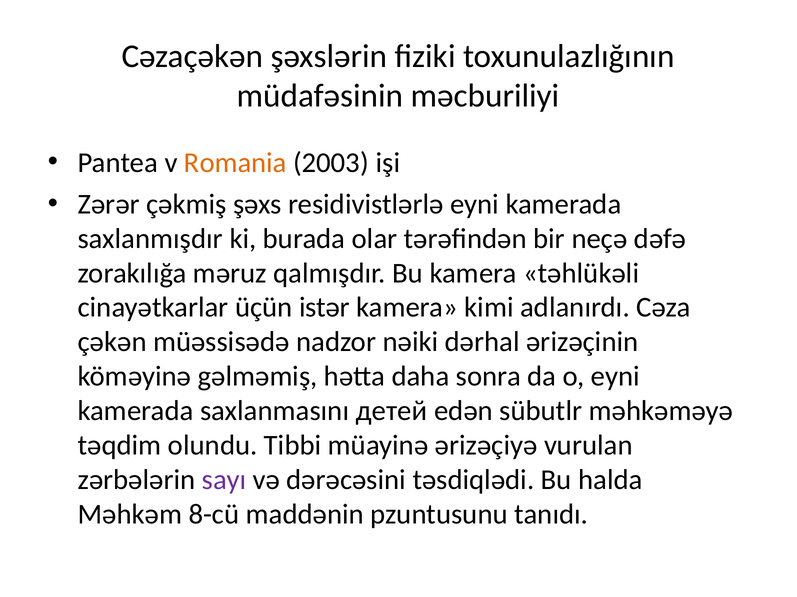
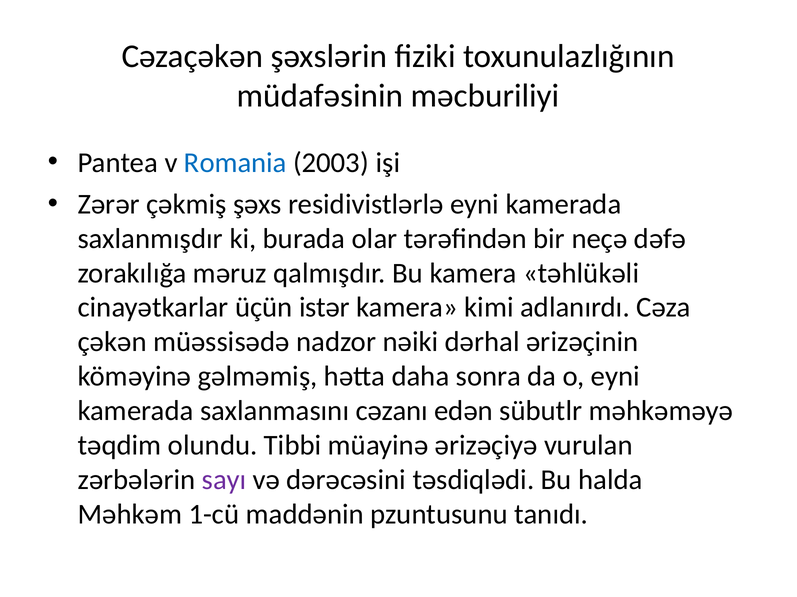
Romania colour: orange -> blue (235, 163)
детей: детей -> cəzanı (392, 411)
8-cü: 8-cü -> 1-cü (214, 515)
